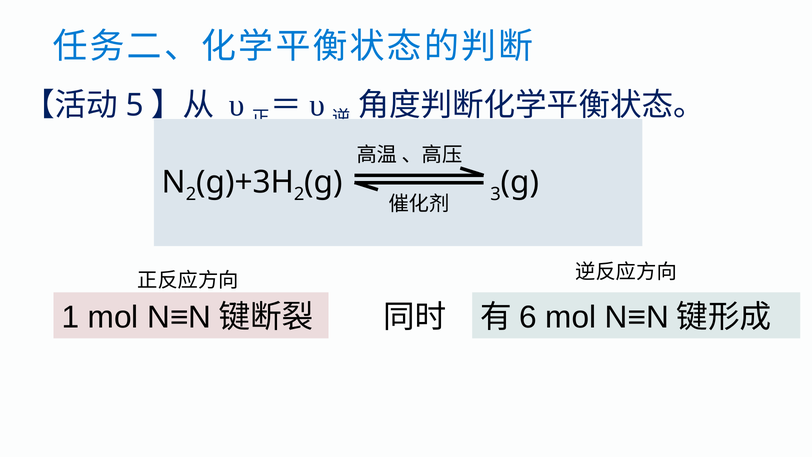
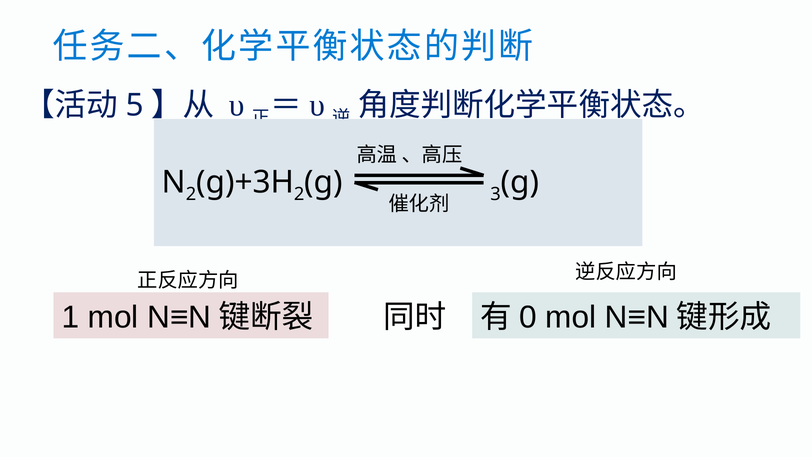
6: 6 -> 0 (528, 317)
